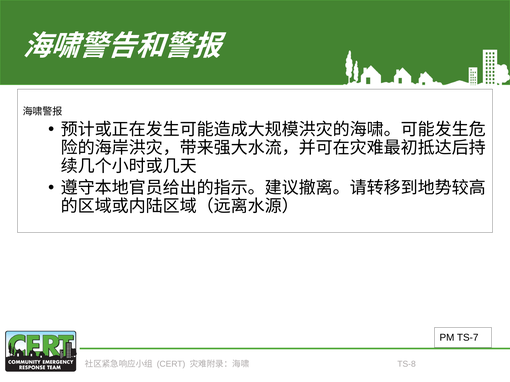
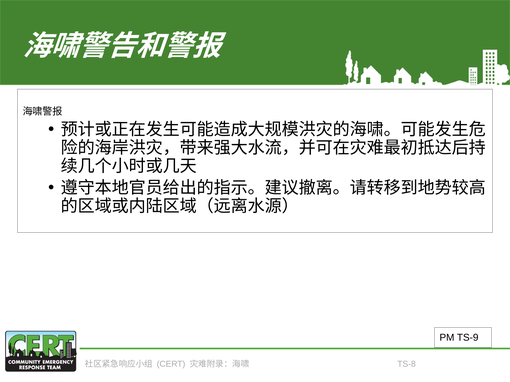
TS-7: TS-7 -> TS-9 (468, 338)
